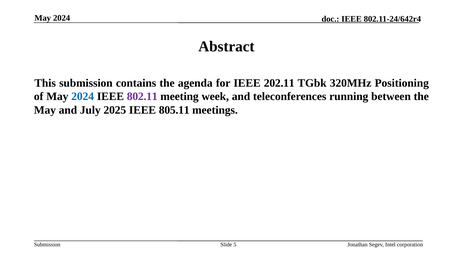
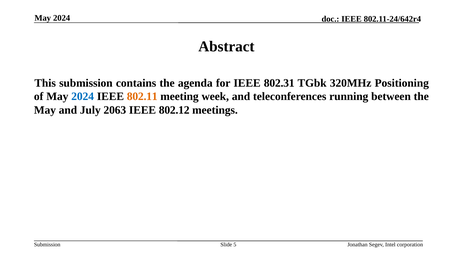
202.11: 202.11 -> 802.31 (279, 83)
802.11 colour: purple -> orange (142, 96)
2025: 2025 -> 2063 (115, 110)
805.11: 805.11 -> 802.12 (174, 110)
